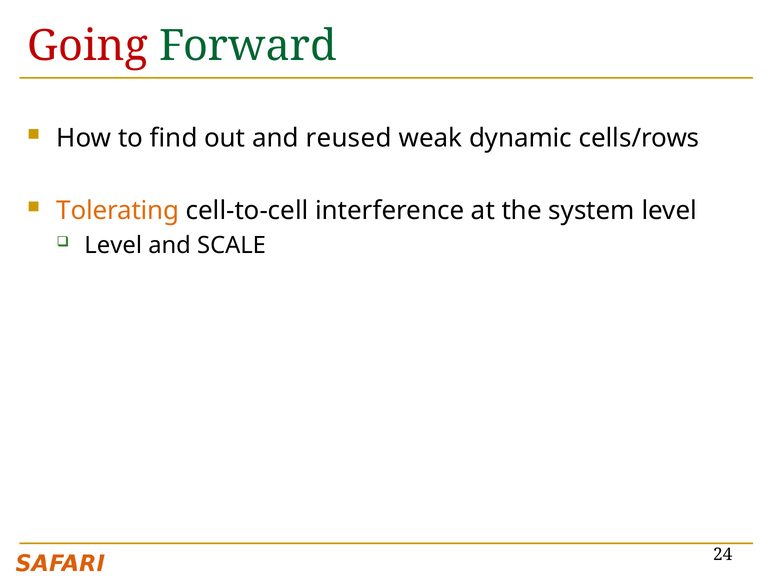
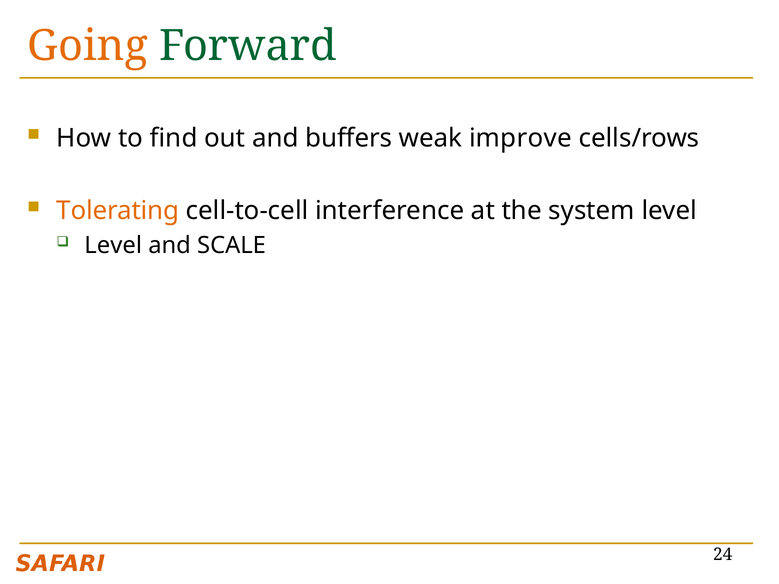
Going colour: red -> orange (88, 46)
reused: reused -> buffers (349, 138)
dynamic: dynamic -> improve (520, 138)
